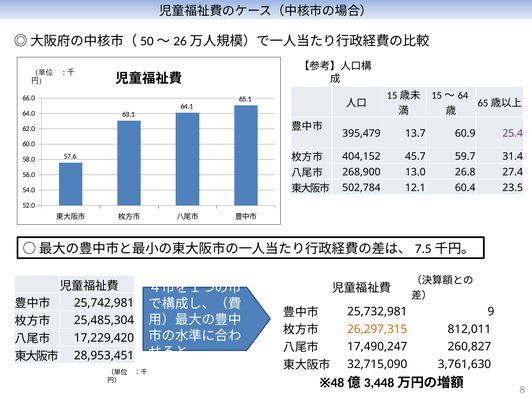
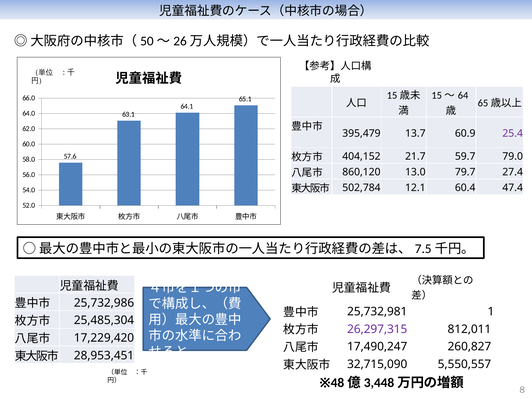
45.7: 45.7 -> 21.7 (415, 157)
31.4: 31.4 -> 79.0 (513, 157)
268,900: 268,900 -> 860,120 (361, 172)
26.8: 26.8 -> 79.7 (465, 172)
23.5: 23.5 -> 47.4 (513, 188)
25,742,981: 25,742,981 -> 25,732,986 (104, 303)
9: 9 -> 1 (491, 312)
26,297,315 colour: orange -> purple (377, 329)
3,761,630: 3,761,630 -> 5,550,557 (464, 364)
